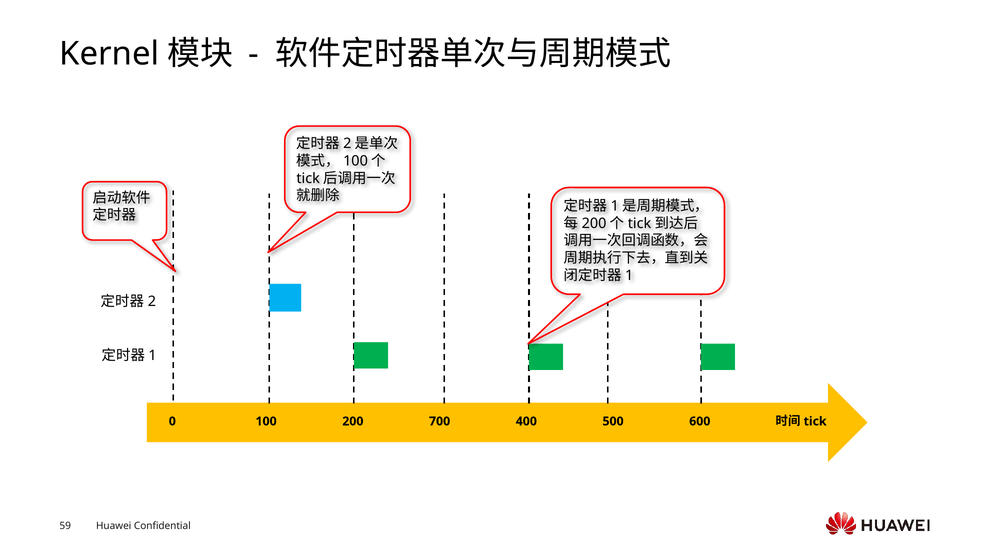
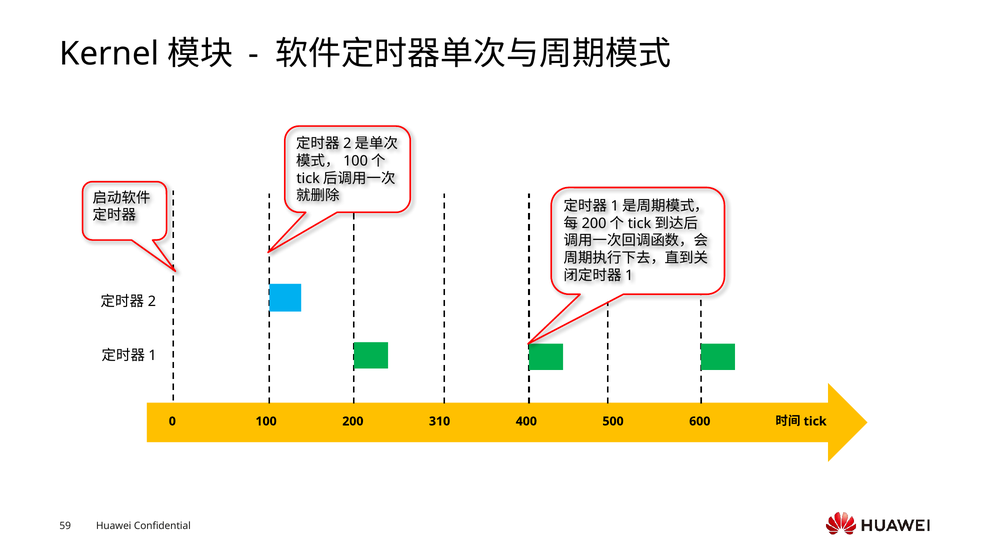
700: 700 -> 310 (440, 421)
